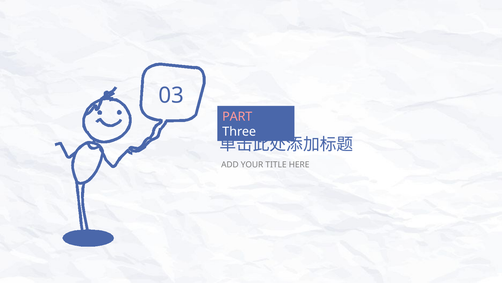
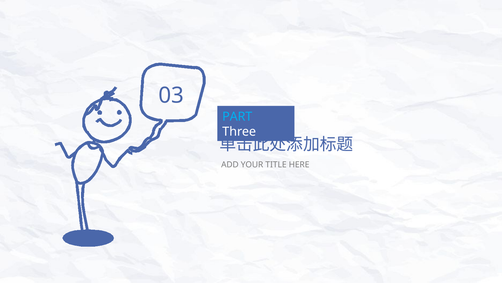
PART colour: pink -> light blue (237, 117)
